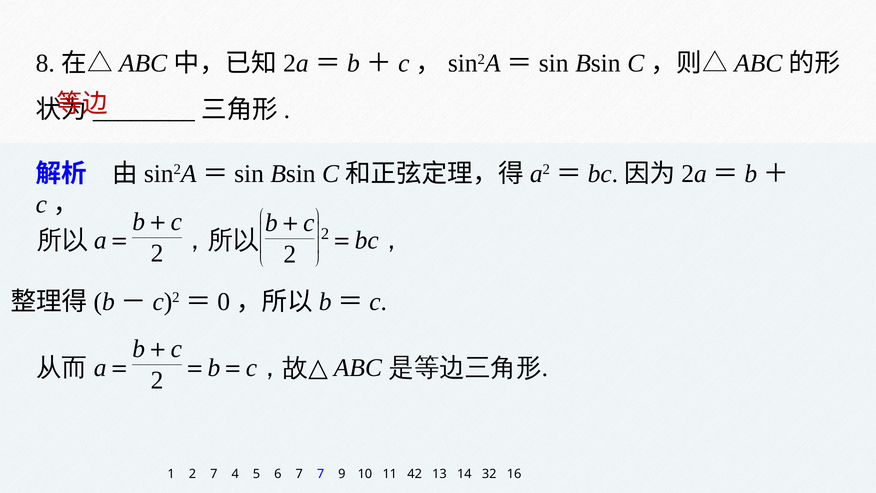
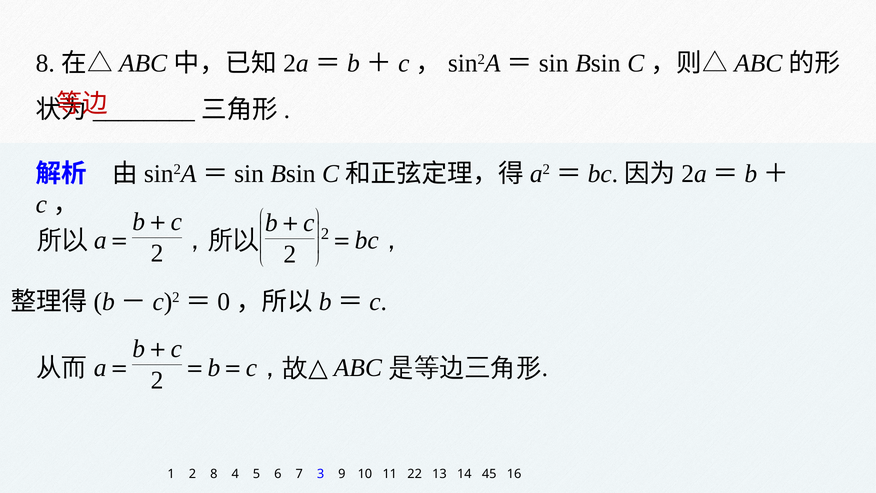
2 7: 7 -> 8 (214, 474)
7 7: 7 -> 3 (321, 474)
42: 42 -> 22 (415, 474)
32: 32 -> 45 (489, 474)
